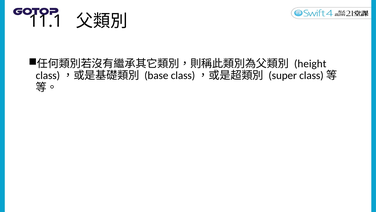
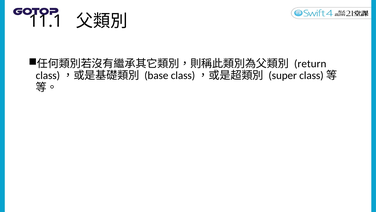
height: height -> return (310, 64)
